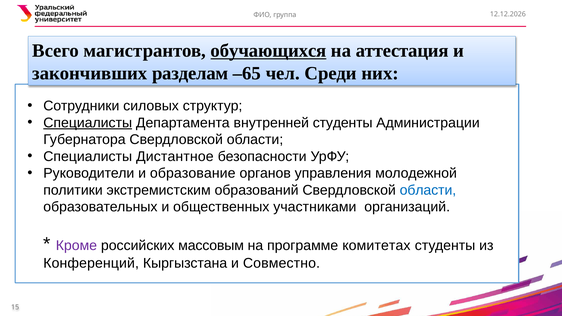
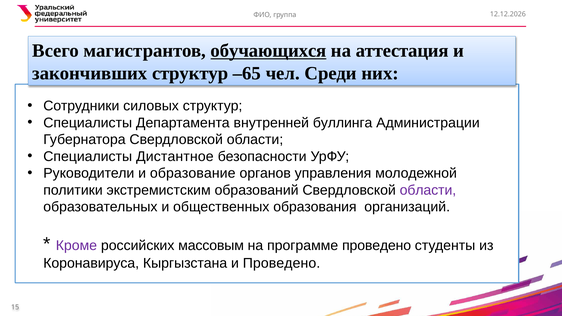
закончивших разделам: разделам -> структур (190, 73)
Специалисты underline: present -> none (88, 123)
внутренней студенты: студенты -> буллинга (343, 123)
области colour: blue -> purple (428, 190)
участниками: участниками -> образования (315, 207)
программе комитетах: комитетах -> проведено (377, 245)
Конференций: Конференций -> Коронавируса (91, 263)
и Совместно: Совместно -> Проведено (282, 263)
